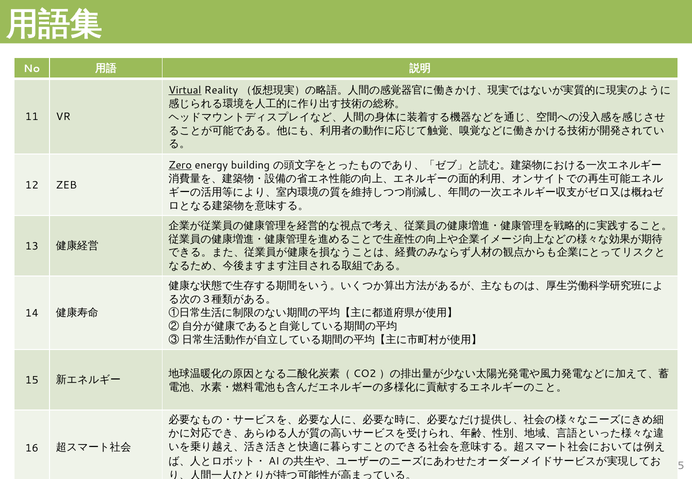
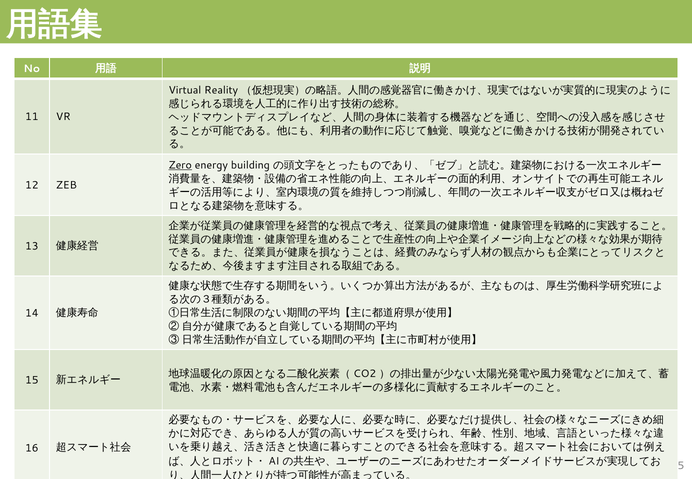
Virtual underline: present -> none (185, 90)
